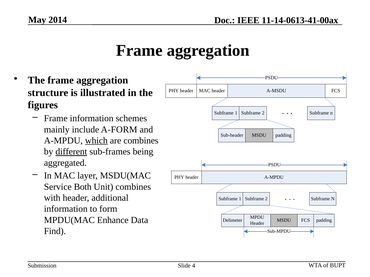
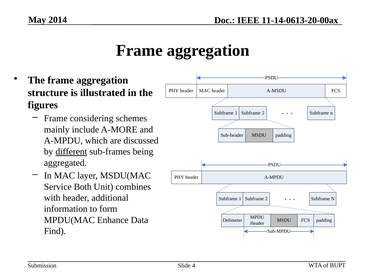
11-14-0613-41-00ax: 11-14-0613-41-00ax -> 11-14-0613-20-00ax (300, 20)
Frame information: information -> considering (92, 119)
A-FORM: A-FORM -> A-MORE (119, 130)
which underline: present -> none (96, 141)
are combines: combines -> discussed (141, 141)
